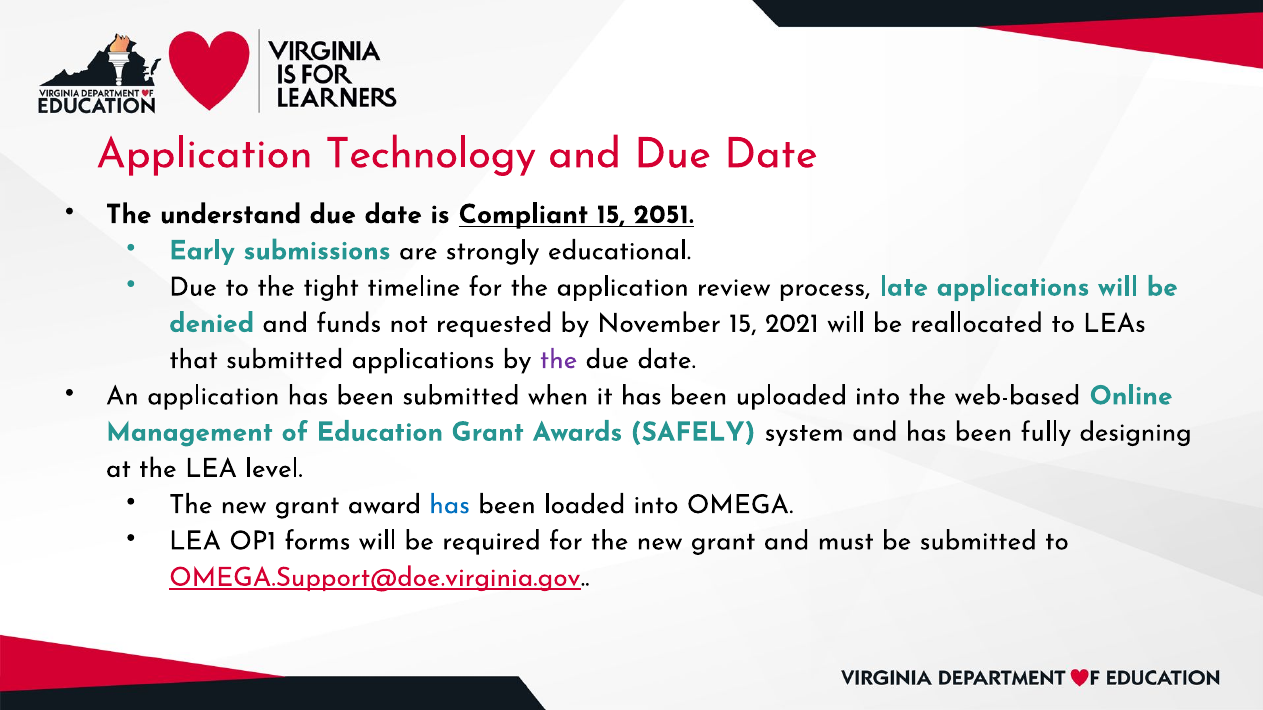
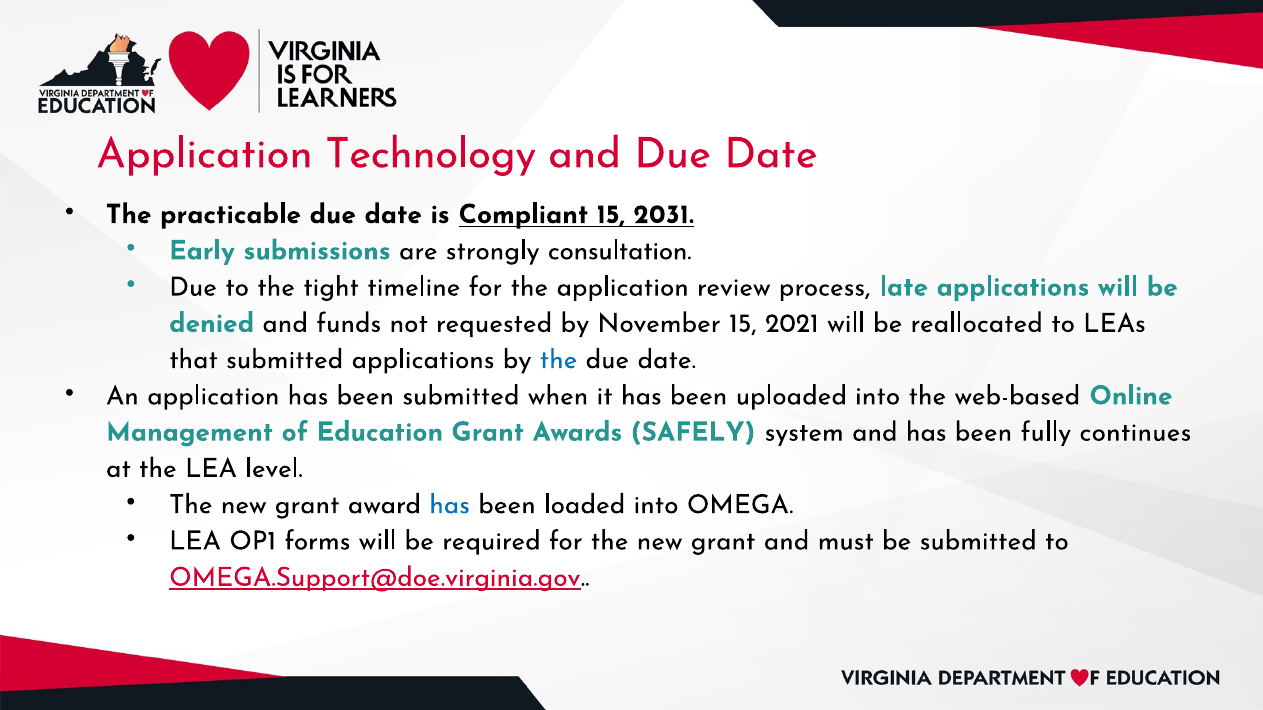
understand: understand -> practicable (231, 214)
2051: 2051 -> 2031 (664, 214)
educational: educational -> consultation (620, 251)
the colour: purple -> blue (559, 360)
designing: designing -> continues (1135, 432)
